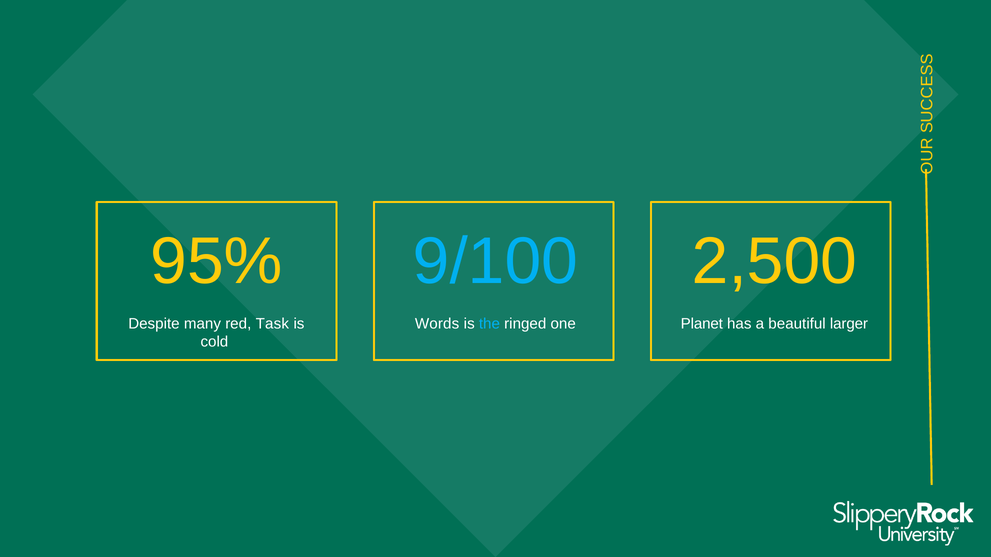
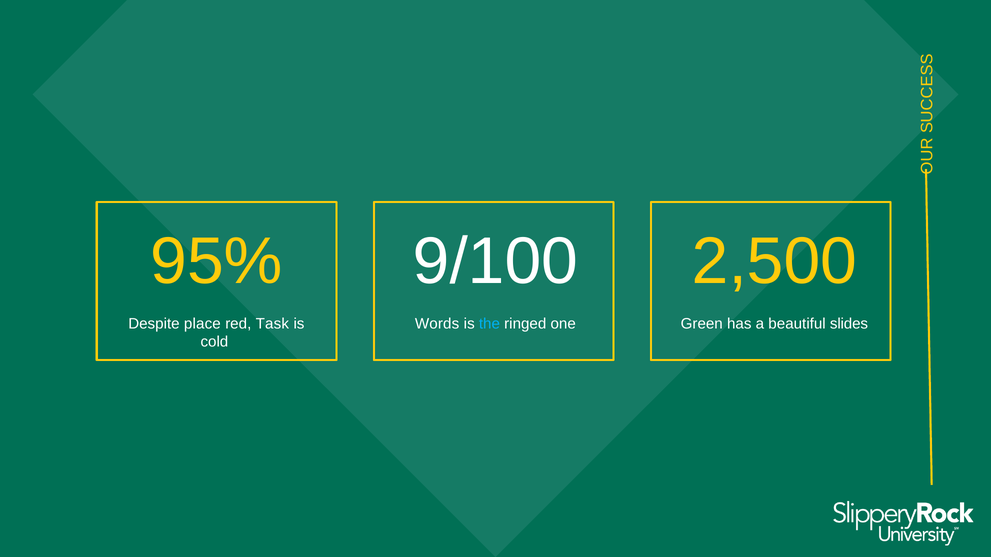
9/100 colour: light blue -> white (495, 262)
many: many -> place (202, 324)
Planet: Planet -> Green (702, 324)
larger: larger -> slides (849, 324)
